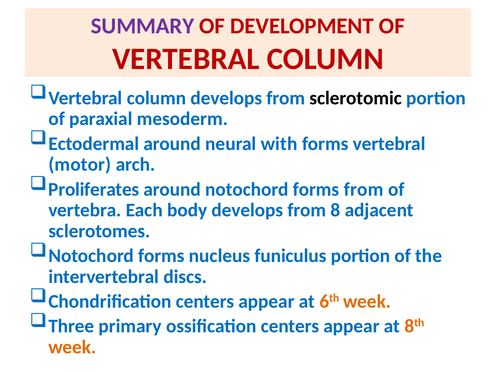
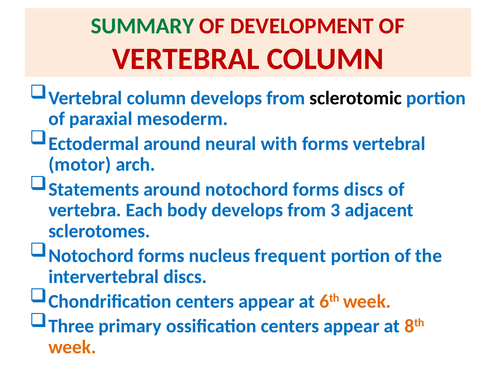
SUMMARY colour: purple -> green (143, 26)
Proliferates: Proliferates -> Statements (94, 189)
forms from: from -> discs (364, 189)
8: 8 -> 3 (336, 210)
funiculus: funiculus -> frequent (290, 256)
